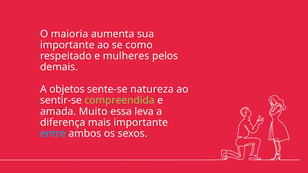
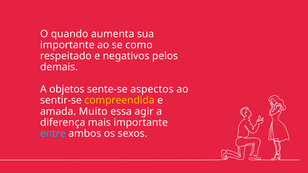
maioria: maioria -> quando (70, 34)
mulheres: mulheres -> negativos (126, 56)
natureza: natureza -> aspectos (152, 89)
compreendida colour: light green -> yellow (119, 100)
leva: leva -> agir (144, 112)
